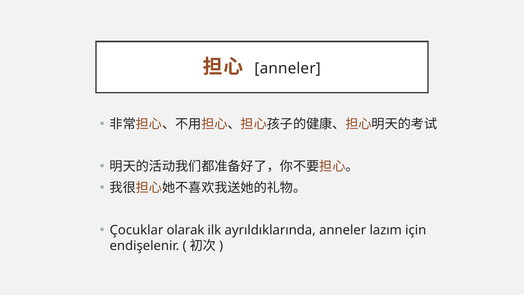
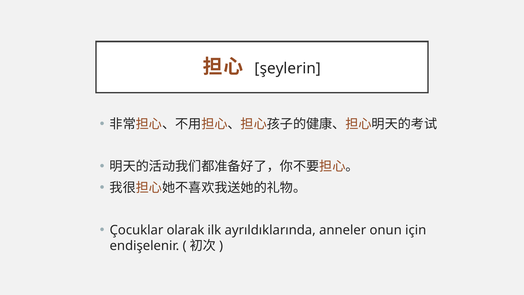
anneler: anneler -> şeylerin (288, 68)
lazım: lazım -> onun (386, 230)
